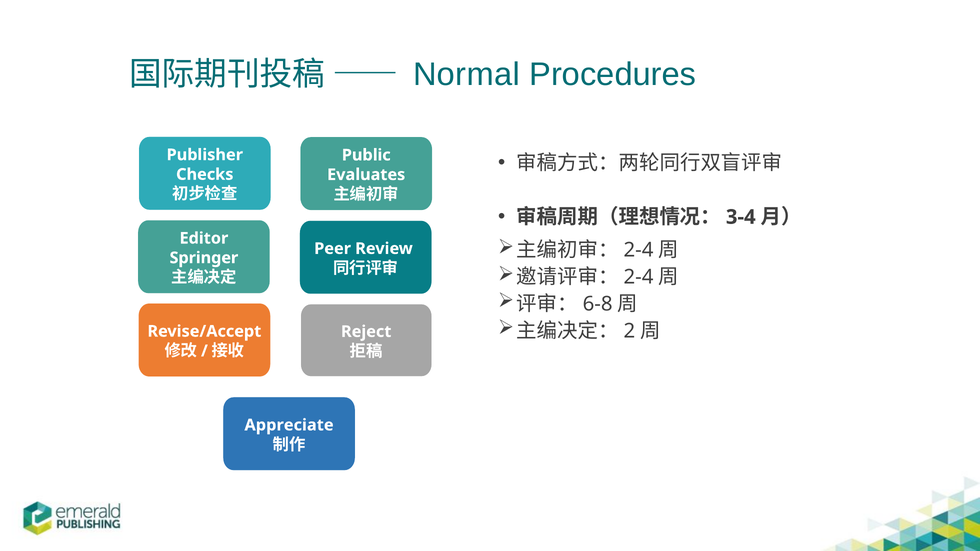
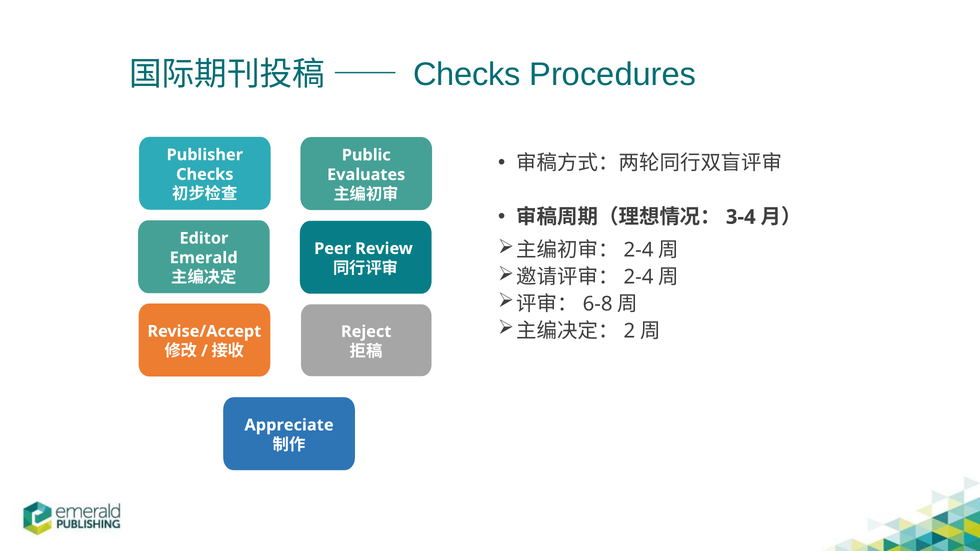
Normal: Normal -> Checks (467, 75)
Springer: Springer -> Emerald (204, 258)
